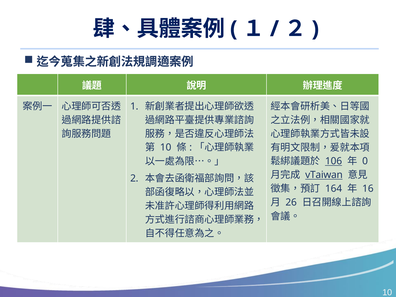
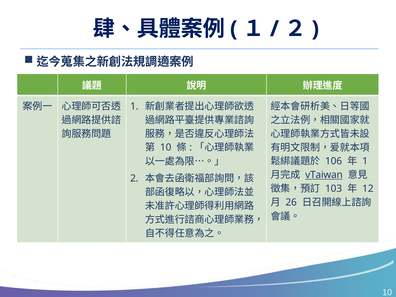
106 underline: present -> none (334, 161)
0: 0 -> 1 (365, 161)
164: 164 -> 103 (334, 189)
16: 16 -> 12 (368, 189)
